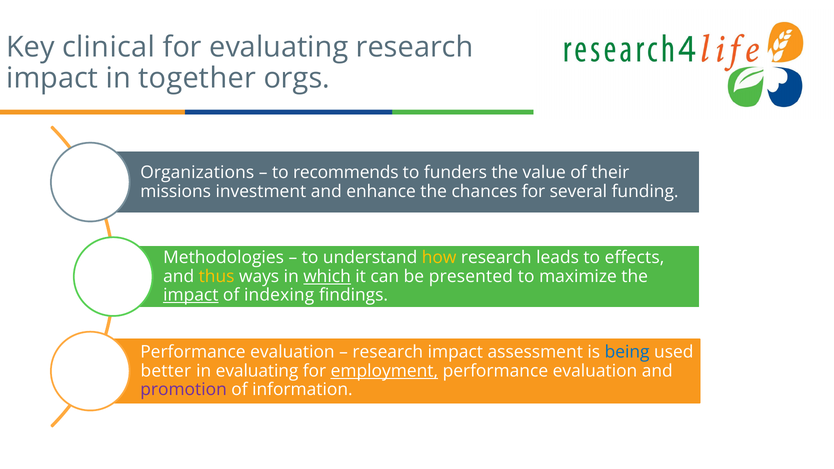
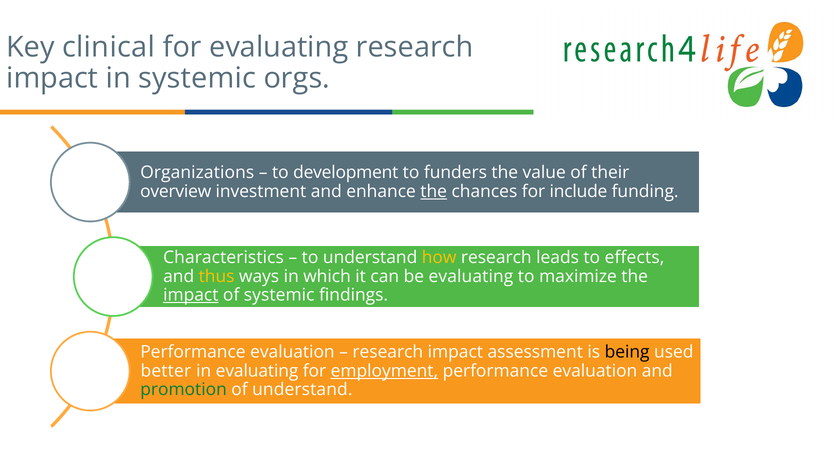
in together: together -> systemic (197, 78)
recommends: recommends -> development (346, 173)
missions: missions -> overview (176, 191)
the underline: none -> present (434, 191)
several: several -> include (578, 191)
Methodologies: Methodologies -> Characteristics (224, 258)
which underline: present -> none (327, 277)
be presented: presented -> evaluating (471, 277)
of indexing: indexing -> systemic (279, 295)
being colour: blue -> black (627, 352)
promotion colour: purple -> green (184, 390)
of information: information -> understand (302, 390)
